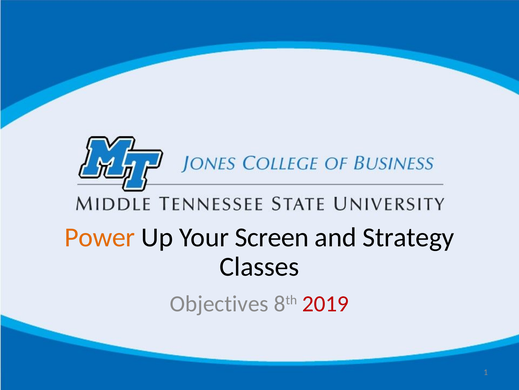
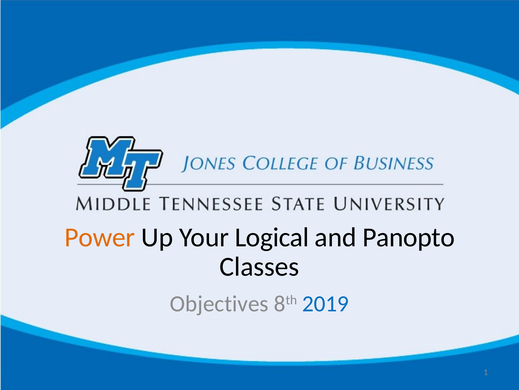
Screen: Screen -> Logical (272, 237)
Strategy: Strategy -> Panopto (409, 237)
2019 colour: red -> blue (326, 303)
